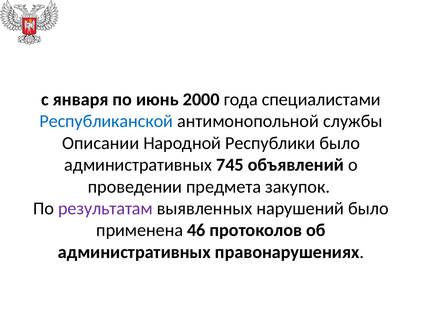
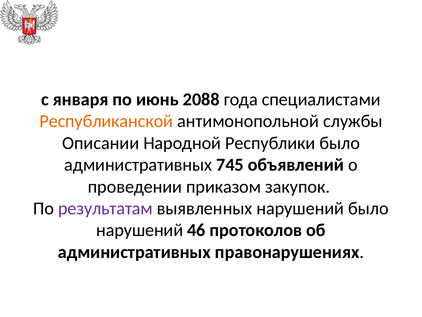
2000: 2000 -> 2088 (201, 99)
Республиканской colour: blue -> orange (106, 121)
предмета: предмета -> приказом (224, 186)
применена: применена -> нарушений (140, 230)
